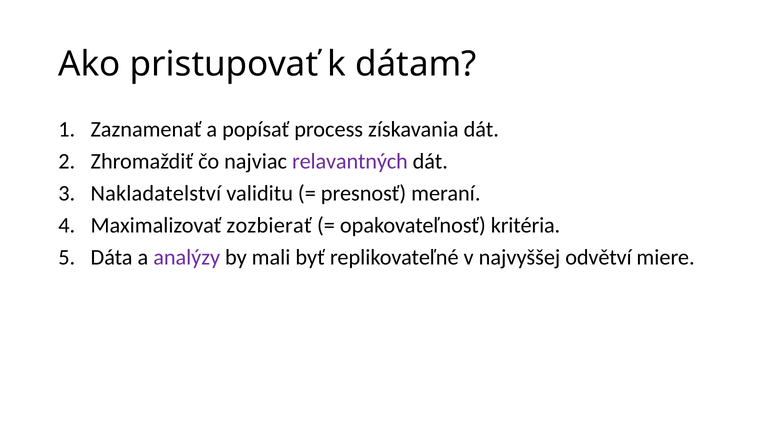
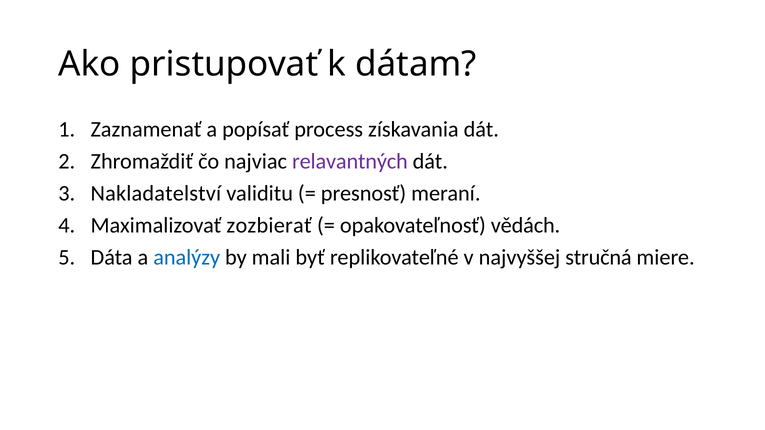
kritéria: kritéria -> vědách (526, 226)
analýzy colour: purple -> blue (187, 258)
odvětví: odvětví -> stručná (598, 258)
